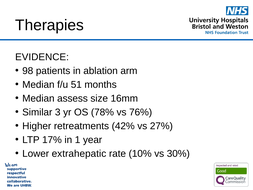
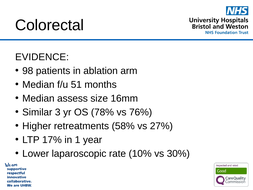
Therapies: Therapies -> Colorectal (50, 25)
42%: 42% -> 58% (123, 126)
extrahepatic: extrahepatic -> laparoscopic (79, 153)
